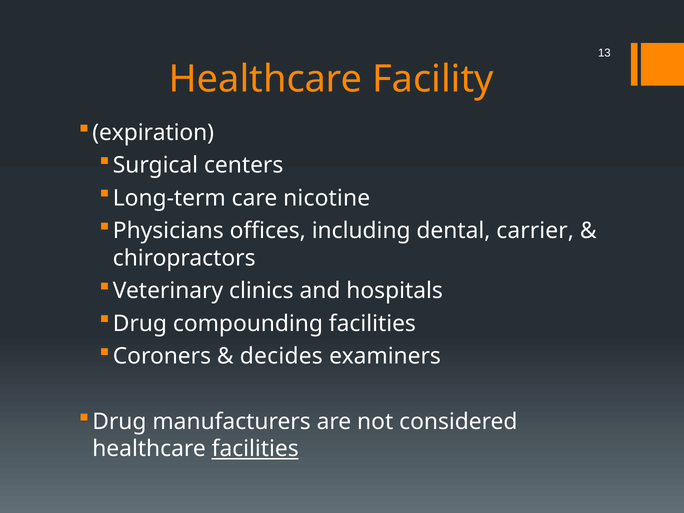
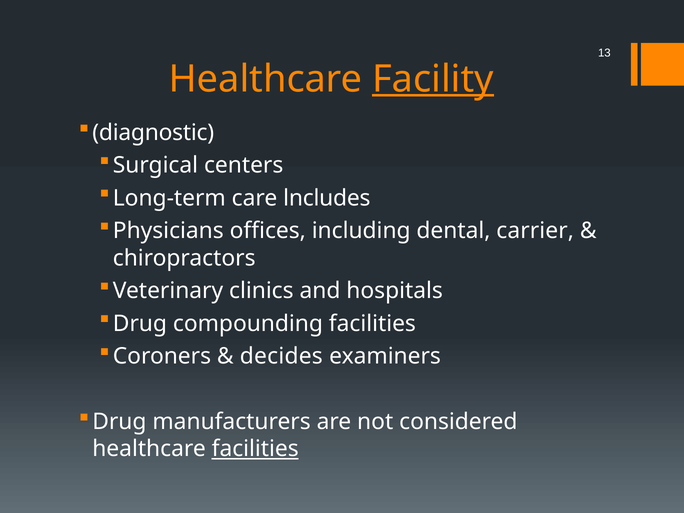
Facility underline: none -> present (433, 79)
expiration: expiration -> diagnostic (153, 133)
nicotine: nicotine -> lncludes (327, 198)
